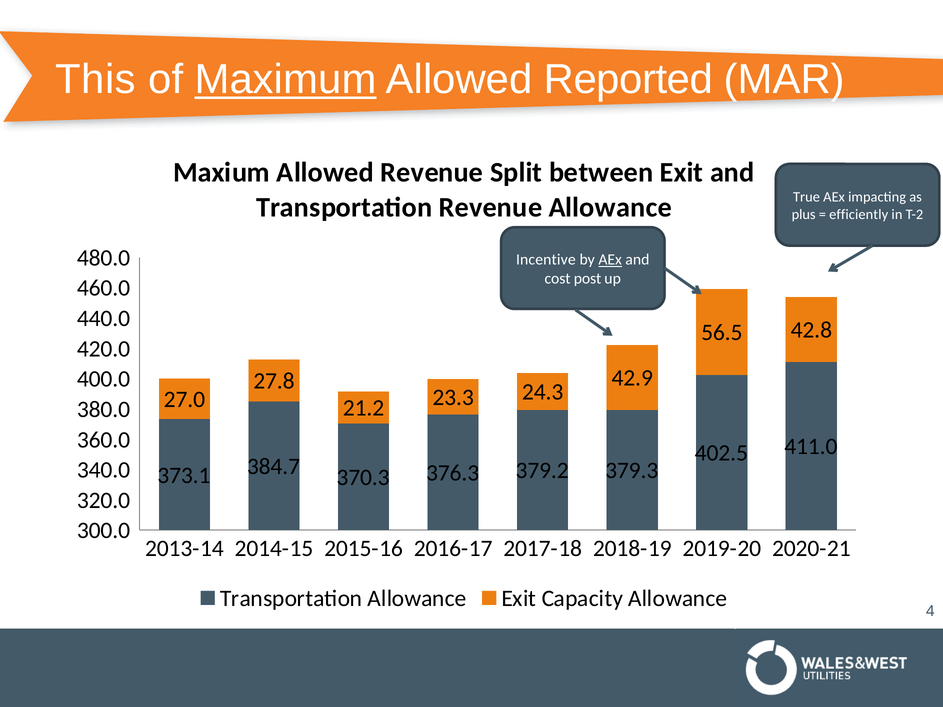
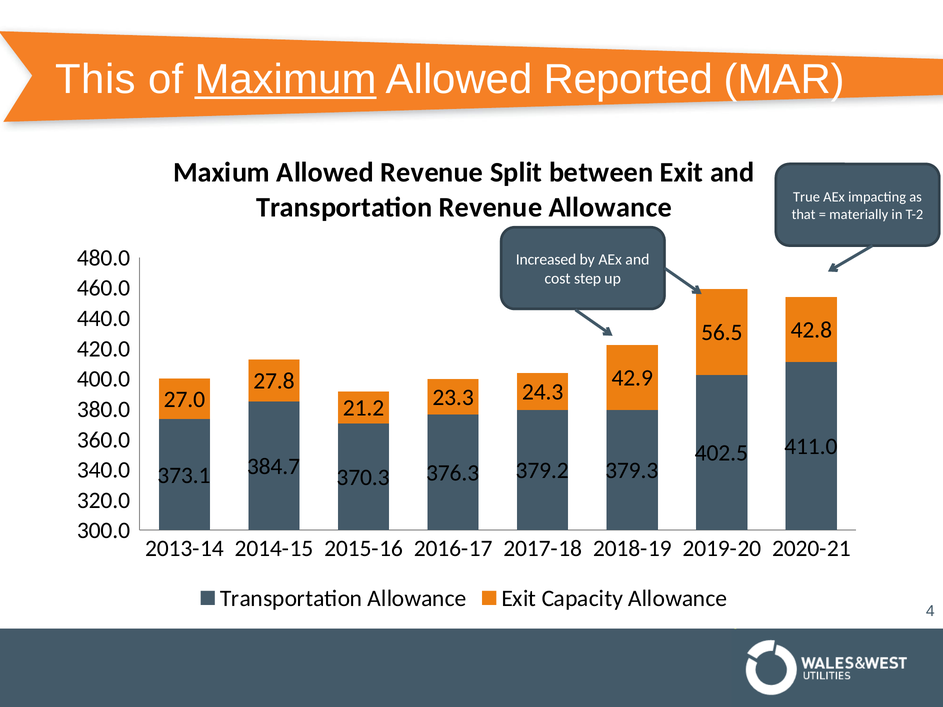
plus: plus -> that (804, 214)
efficiently: efficiently -> materially (859, 214)
Incentive: Incentive -> Increased (546, 260)
AEx underline: present -> none (610, 260)
post: post -> step (588, 279)
